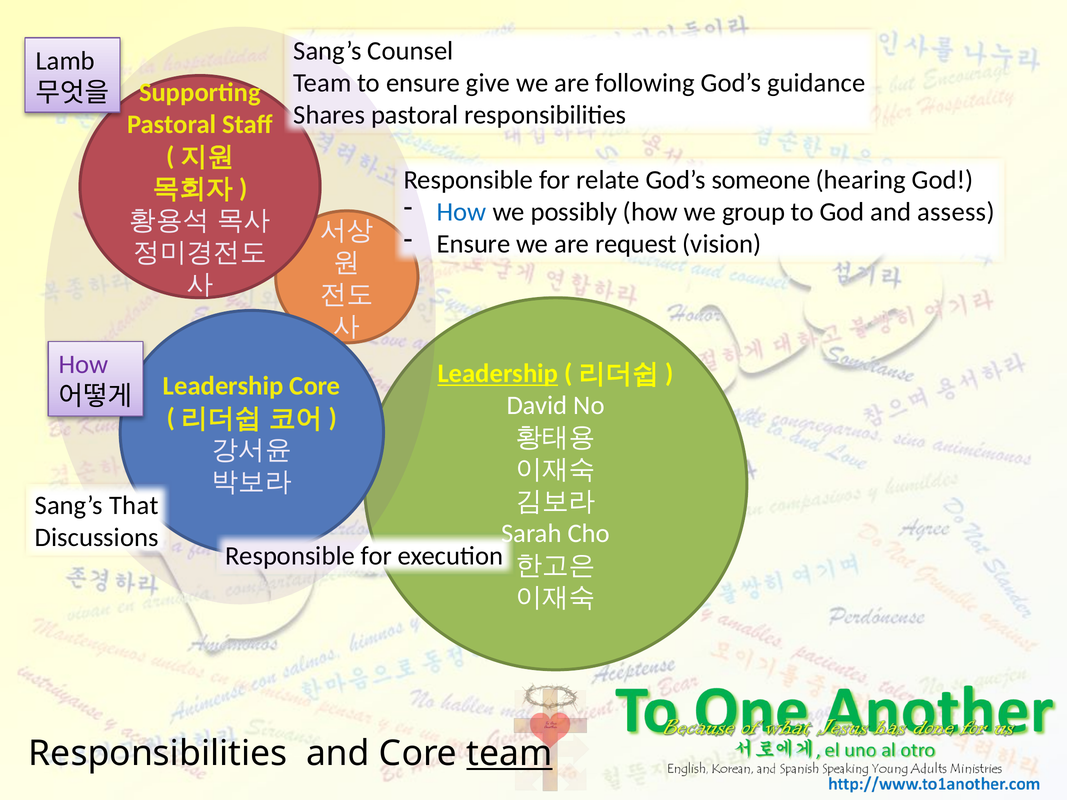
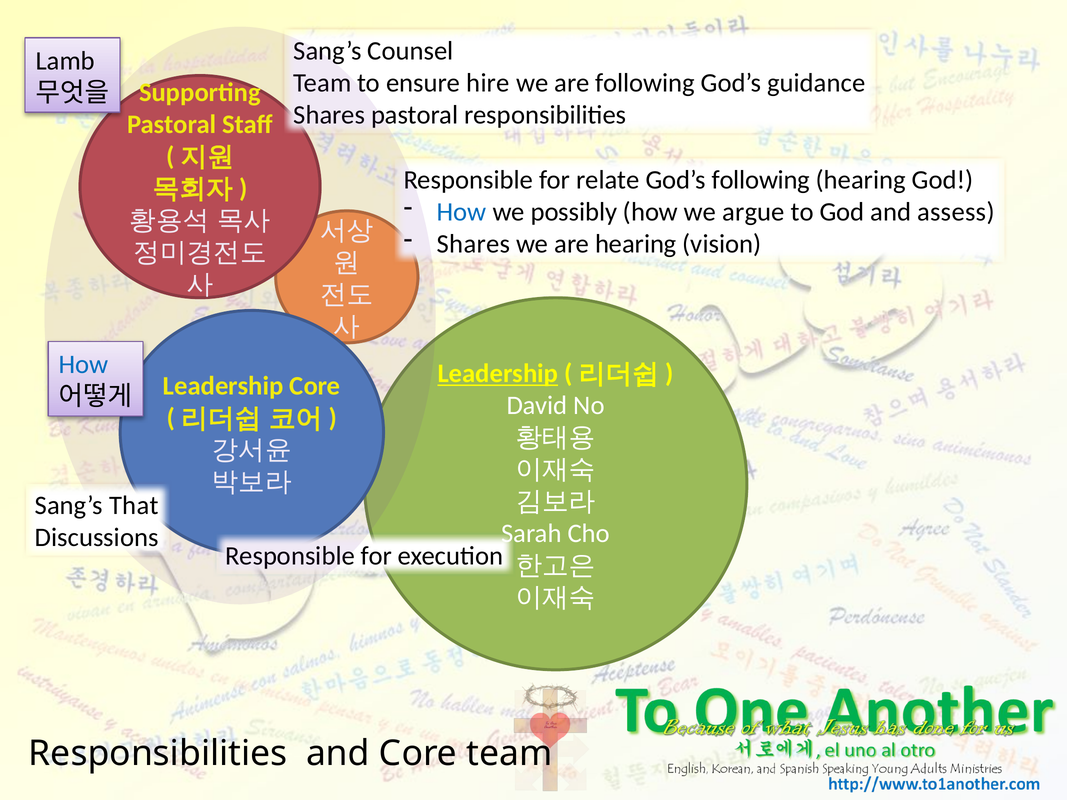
give: give -> hire (488, 83)
God’s someone: someone -> following (761, 180)
group: group -> argue (753, 212)
Ensure: Ensure -> Shares (473, 244)
are request: request -> hearing (636, 244)
How colour: purple -> blue (83, 365)
team underline: present -> none (509, 754)
